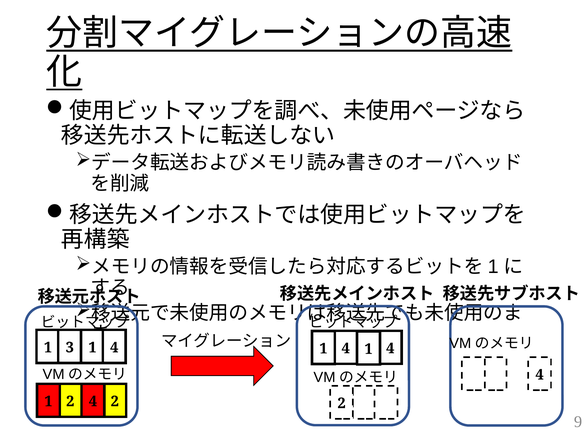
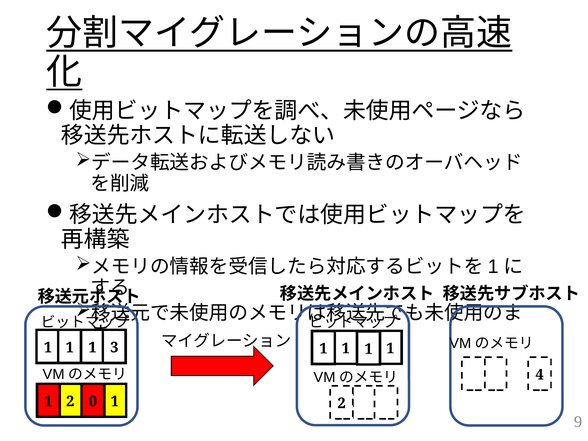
3: 3 -> 1 (70, 347)
4: 4 -> 3 (114, 347)
4: 4 -> 1 (346, 348)
4: 4 -> 1 (390, 348)
4: 4 -> 0 (93, 401)
2 2: 2 -> 1 (115, 401)
